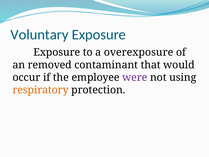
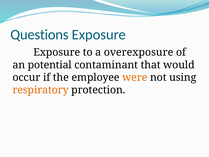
Voluntary: Voluntary -> Questions (40, 35)
removed: removed -> potential (50, 65)
were colour: purple -> orange (135, 77)
